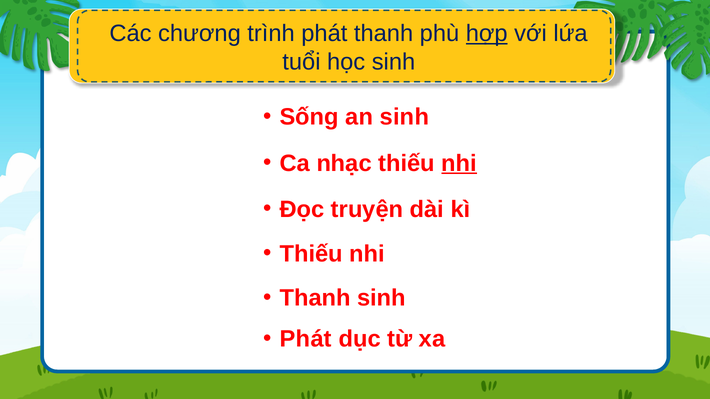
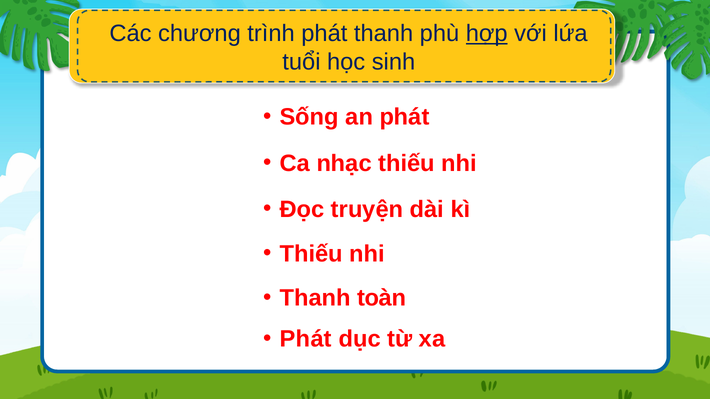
an sinh: sinh -> phát (405, 117)
nhi underline: present -> none (459, 163)
Thanh sinh: sinh -> toàn (382, 298)
